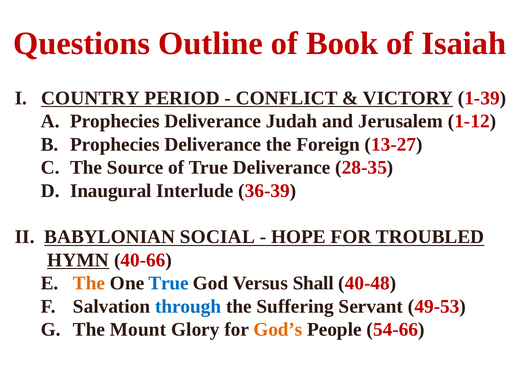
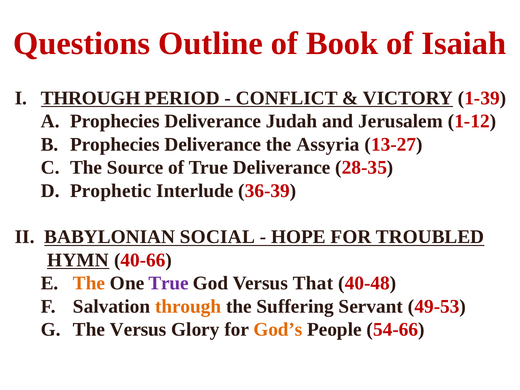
COUNTRY: COUNTRY -> THROUGH (91, 98)
Foreign: Foreign -> Assyria (328, 144)
Inaugural: Inaugural -> Prophetic (111, 191)
True colour: blue -> purple (169, 283)
Shall: Shall -> That (313, 283)
through colour: blue -> orange (188, 306)
The Mount: Mount -> Versus (138, 330)
